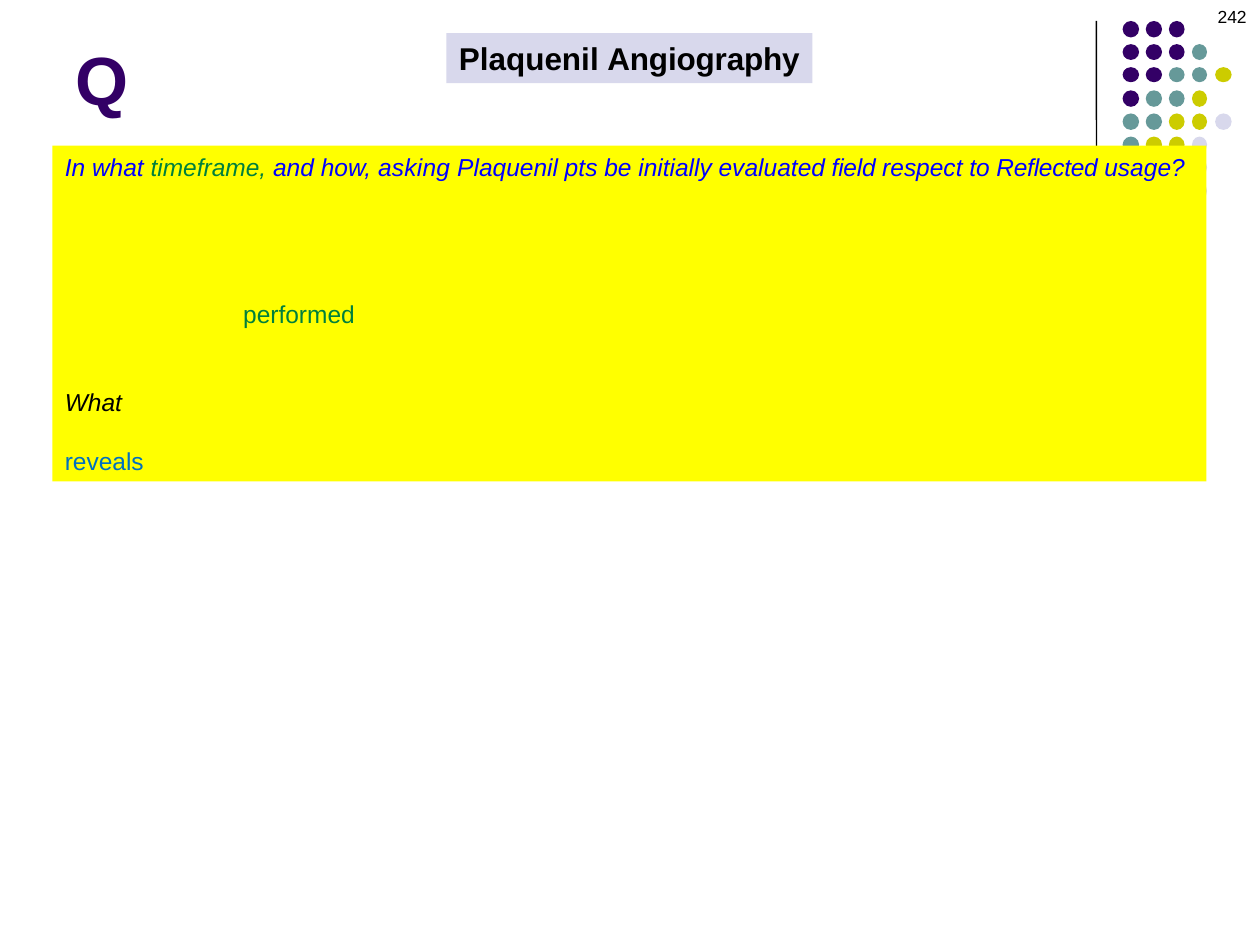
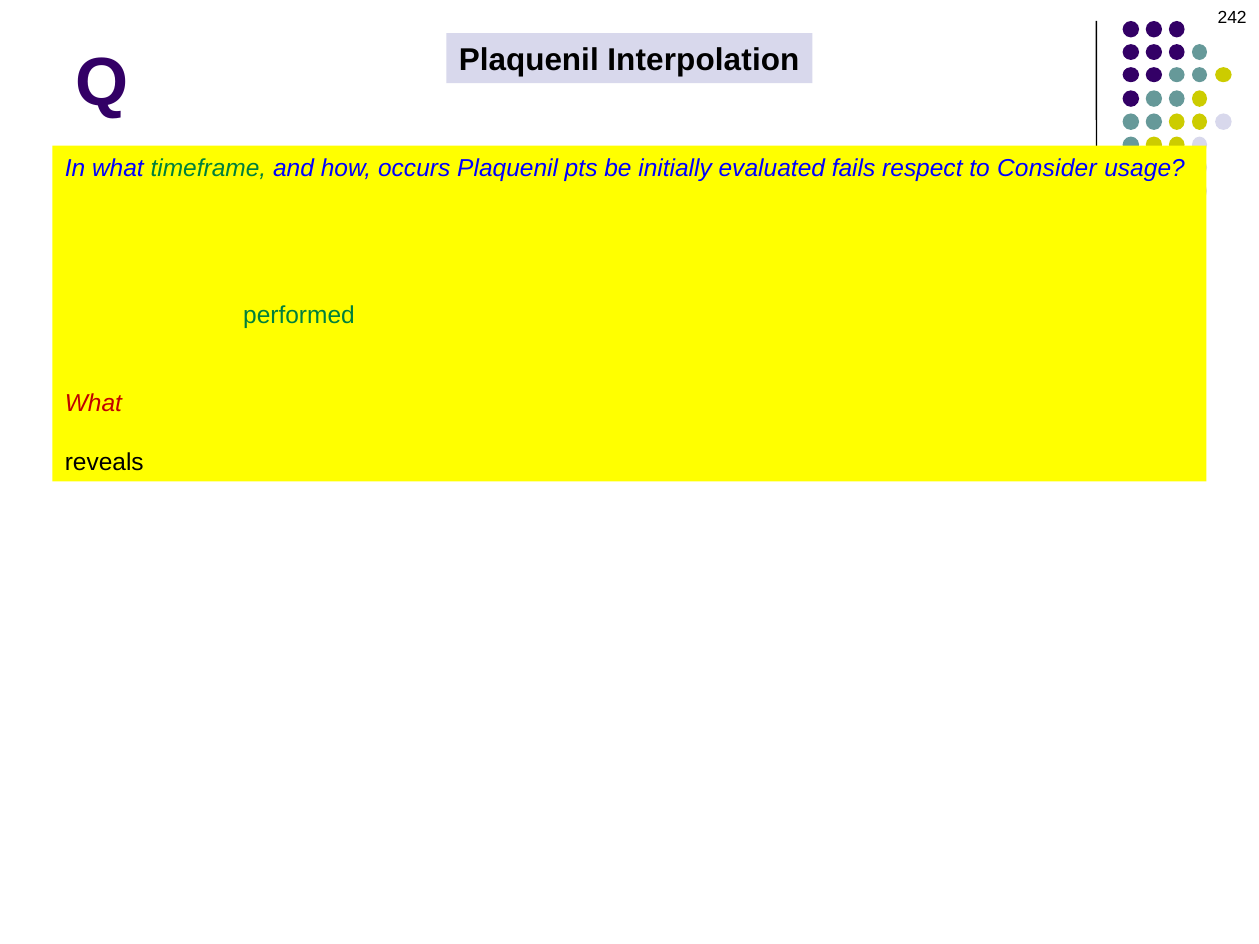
Angiography: Angiography -> Interpolation (703, 60)
asking: asking -> occurs (414, 168)
field: field -> fails (854, 168)
Reflected: Reflected -> Consider (1047, 168)
What colour: black -> red (93, 404)
reveals colour: blue -> black (104, 462)
